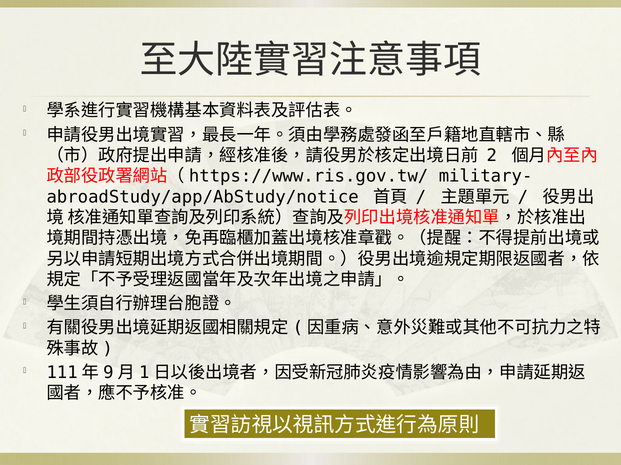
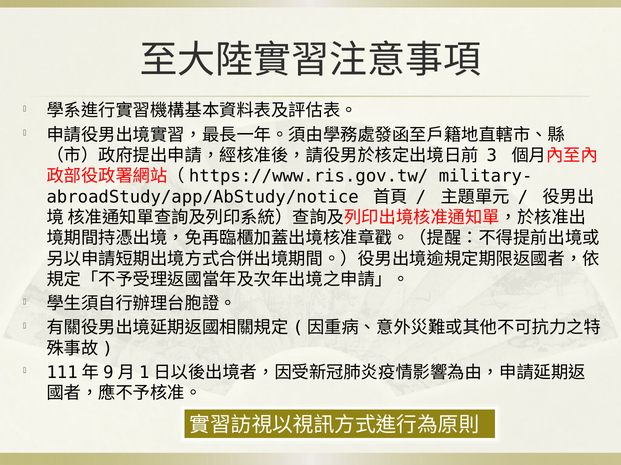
2: 2 -> 3 (492, 156)
